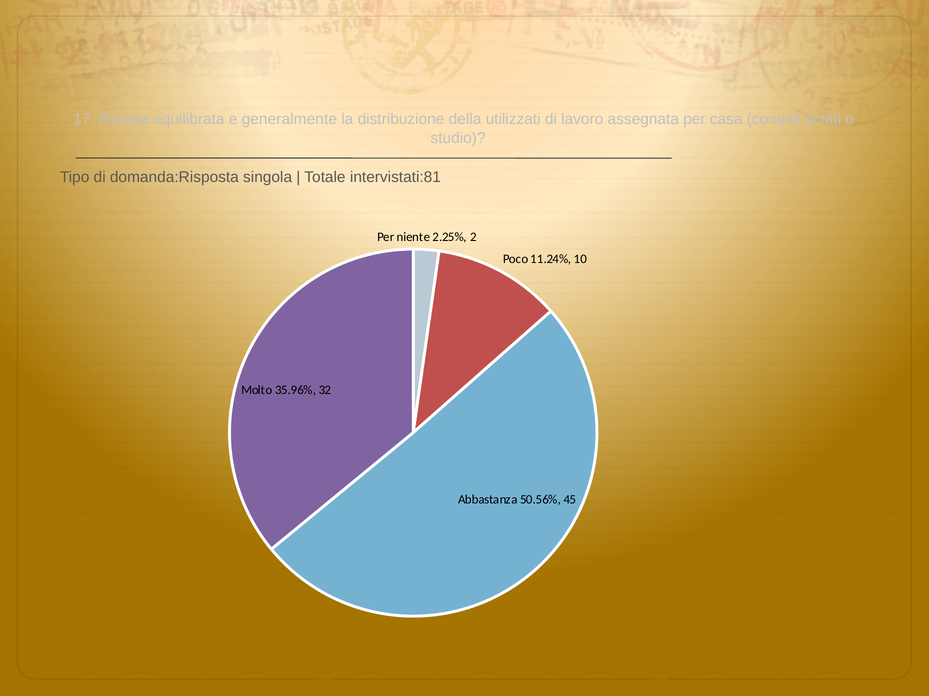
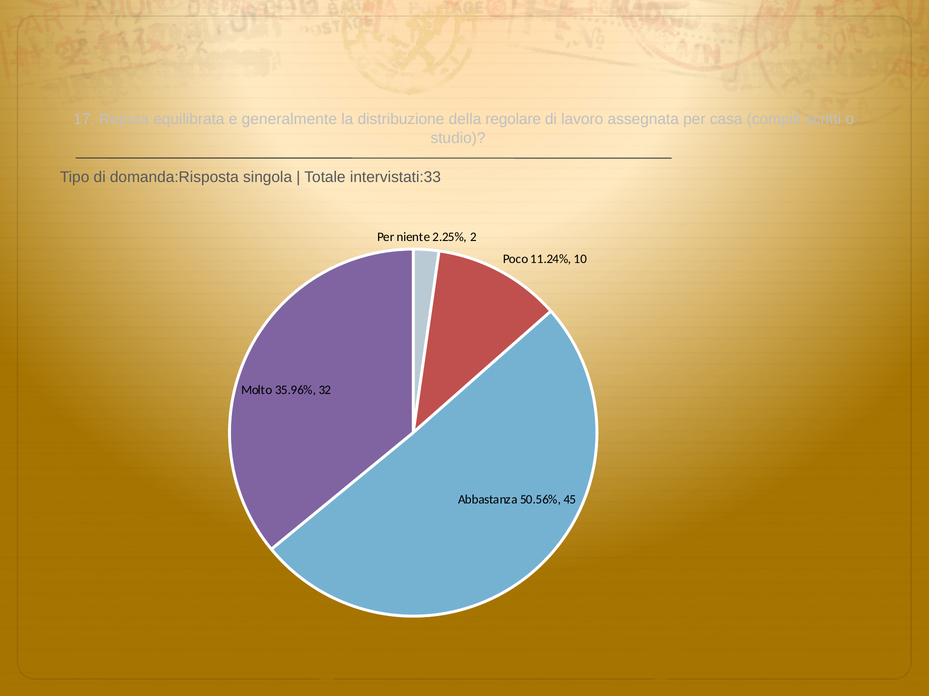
utilizzati: utilizzati -> regolare (513, 120)
intervistati:81: intervistati:81 -> intervistati:33 (395, 178)
